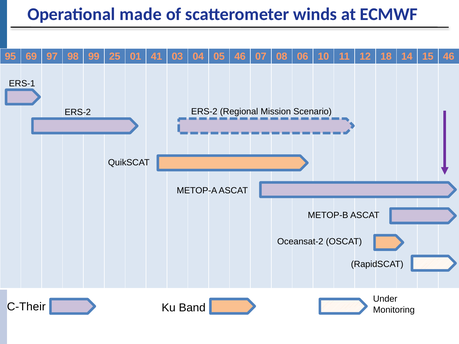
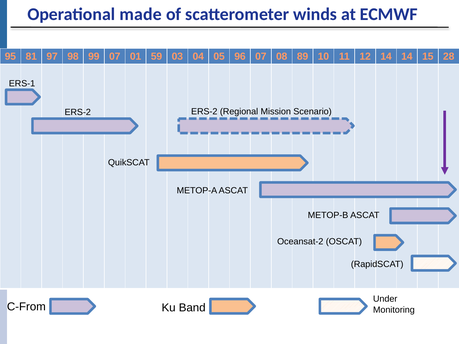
69: 69 -> 81 (31, 57)
99 25: 25 -> 07 (115, 57)
41: 41 -> 59 (156, 57)
05 46: 46 -> 96 (240, 57)
06: 06 -> 89 (303, 57)
12 18: 18 -> 14 (386, 57)
15 46: 46 -> 28 (449, 57)
C-Their: C-Their -> C-From (26, 307)
